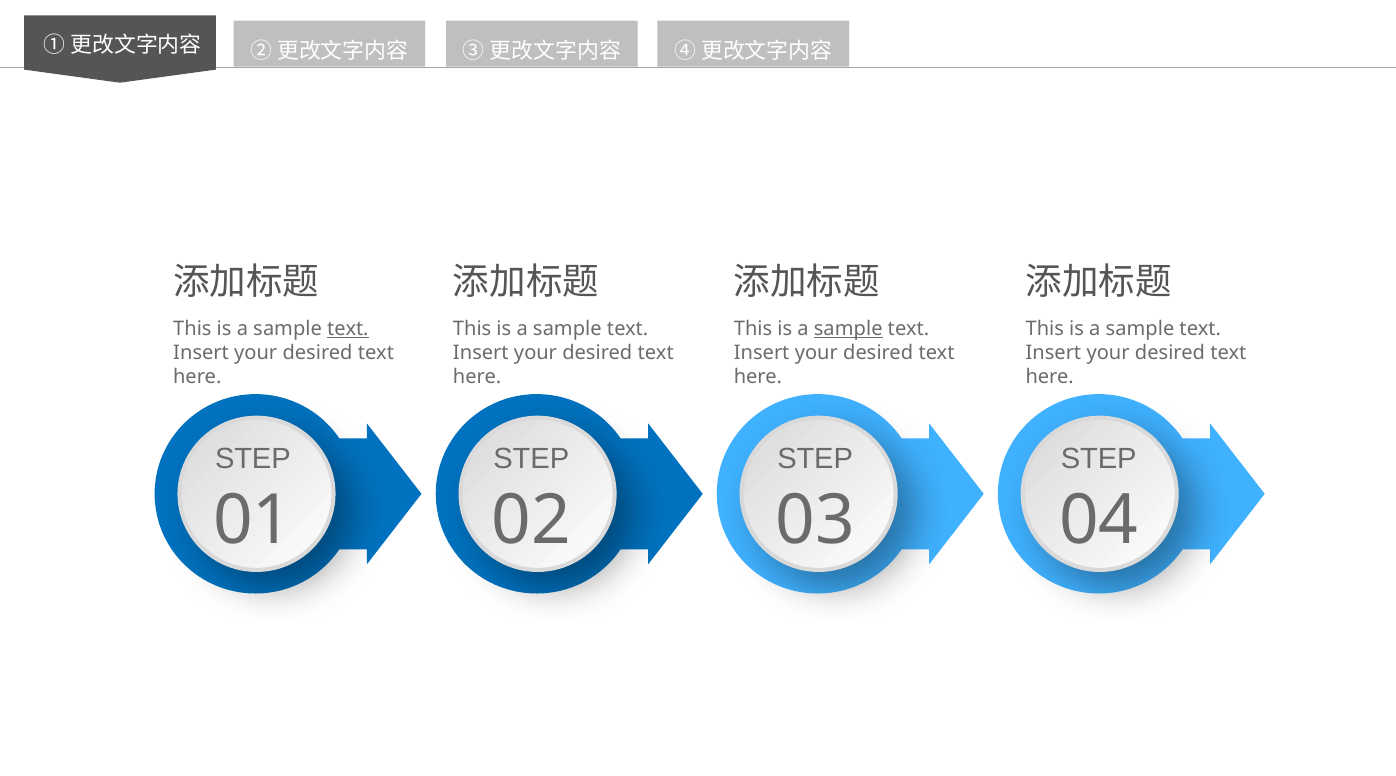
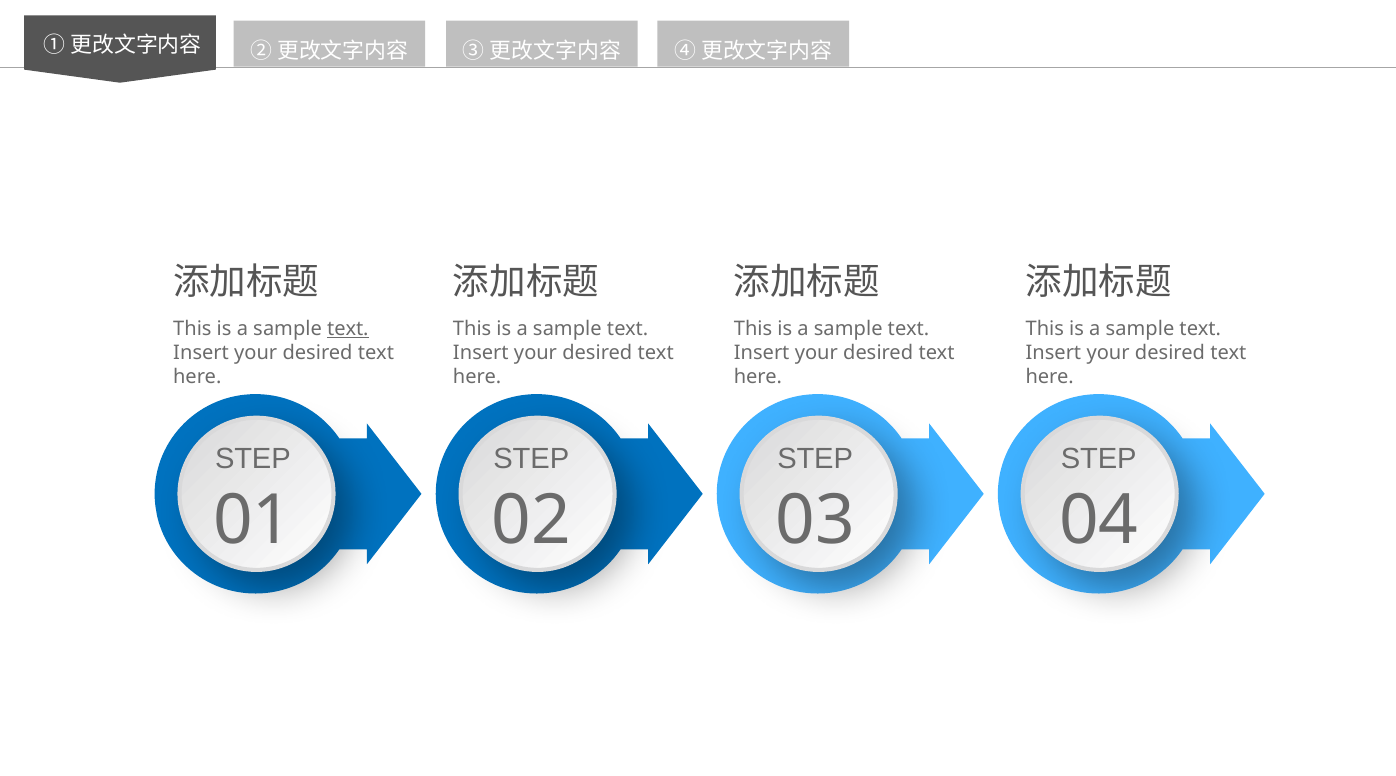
sample underline: present -> none (848, 328)
